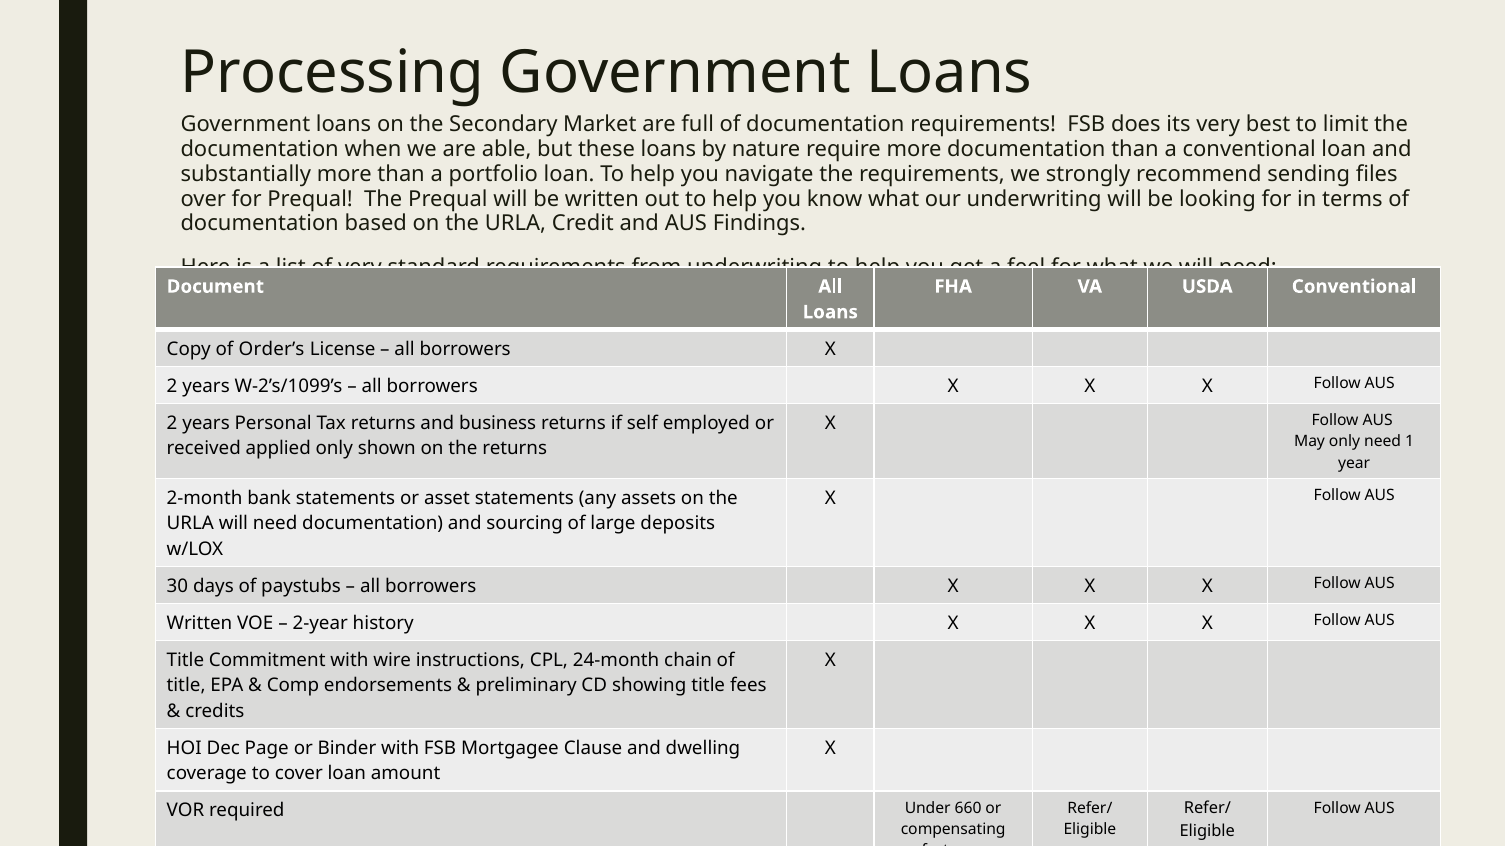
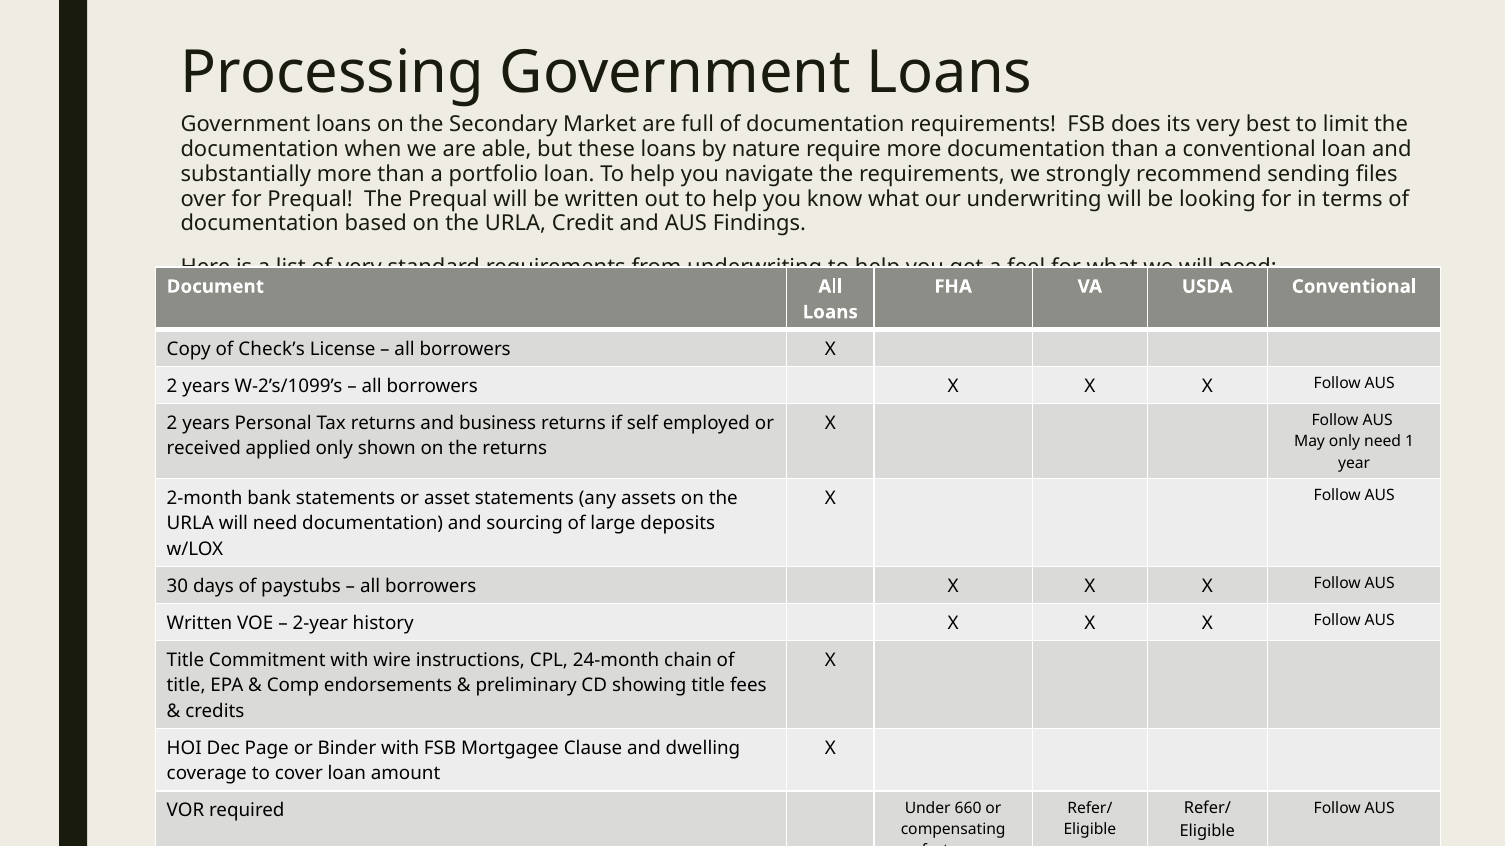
Order’s: Order’s -> Check’s (272, 349)
